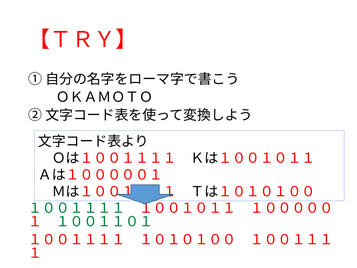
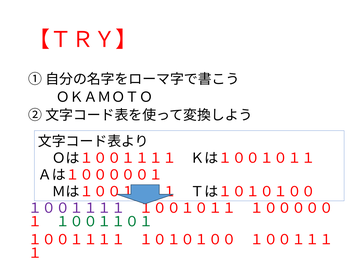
１００１１１１ colour: green -> purple (77, 208)
